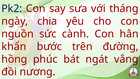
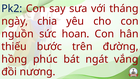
cành: cành -> hoan (76, 34)
khẩn: khẩn -> thiếu (14, 46)
